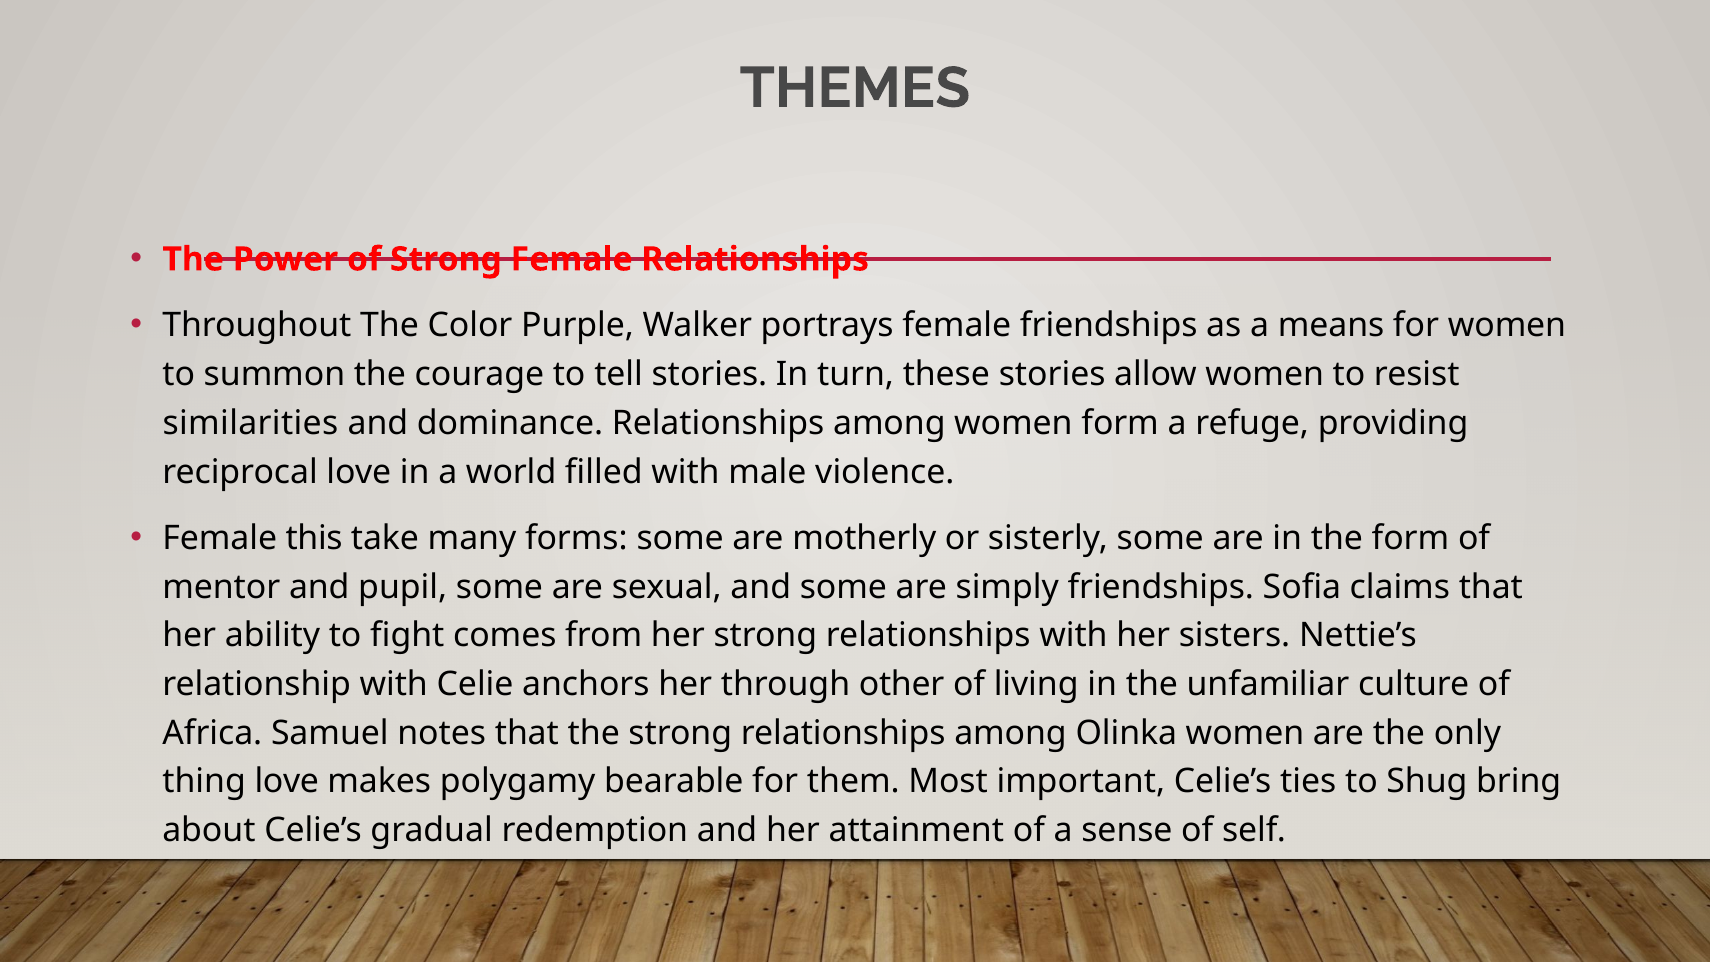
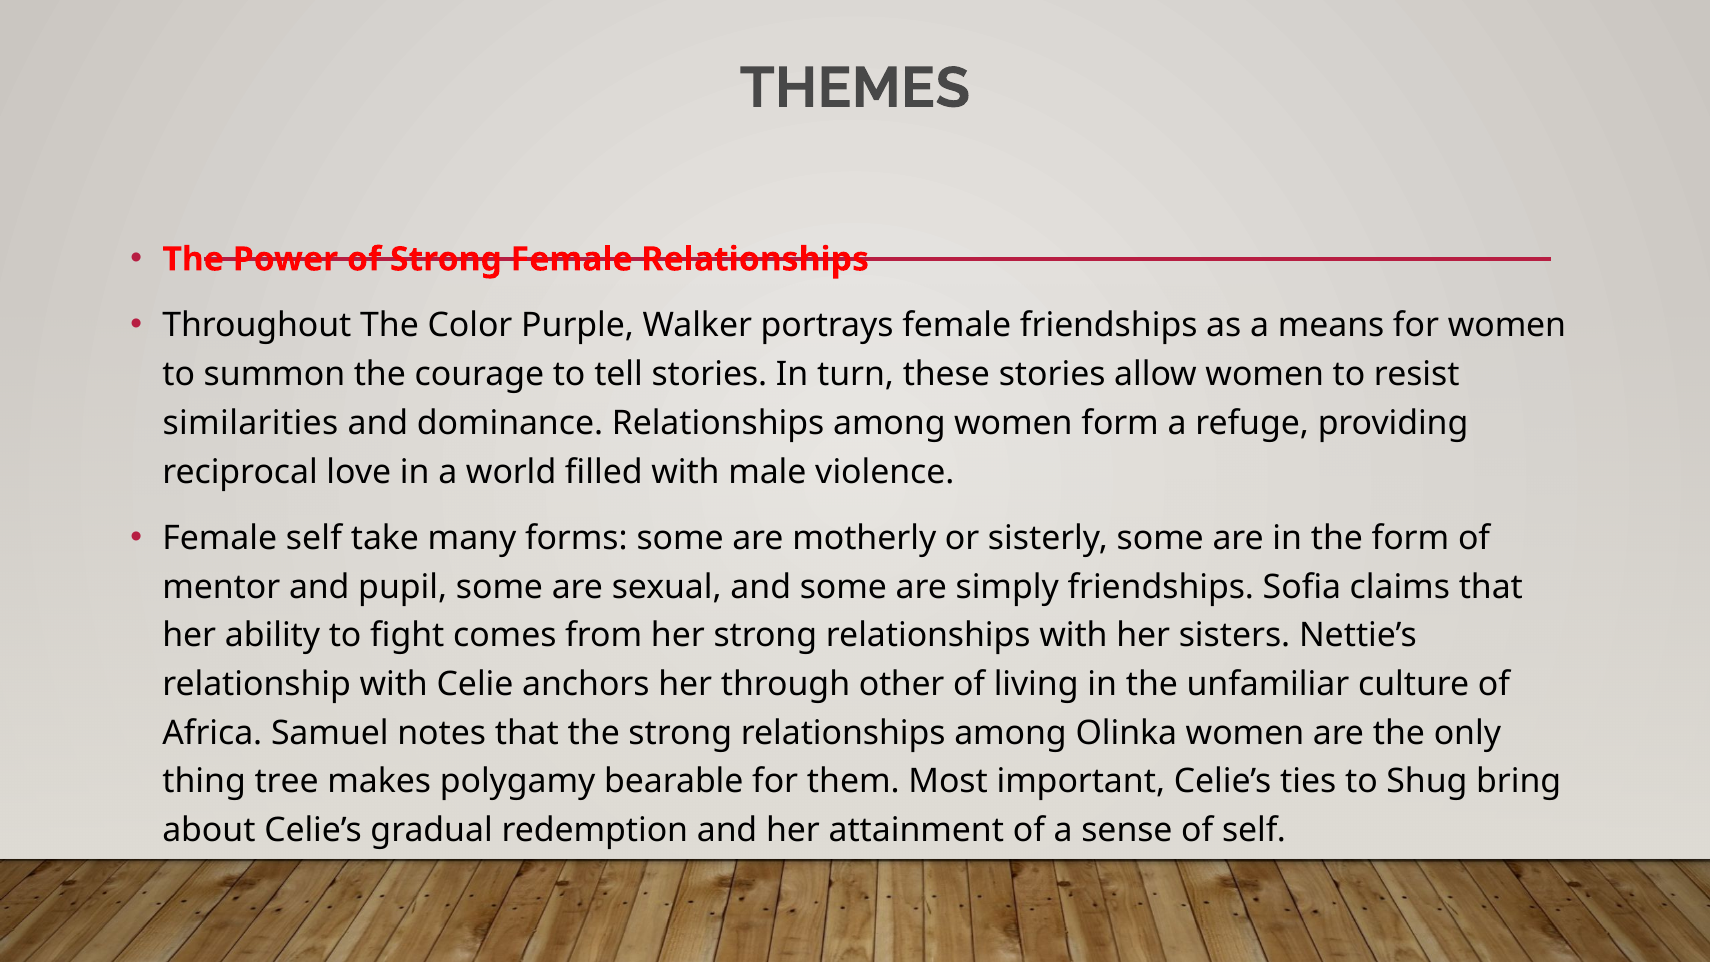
Female this: this -> self (314, 538)
thing love: love -> tree (287, 782)
